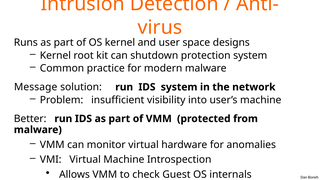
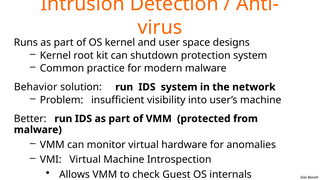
Message: Message -> Behavior (36, 87)
